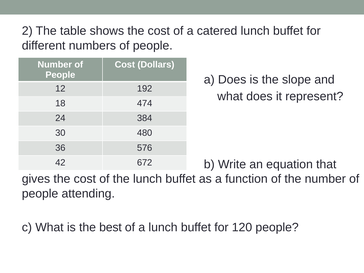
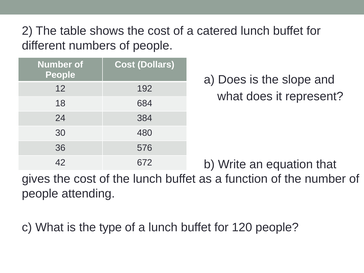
474: 474 -> 684 (145, 103)
best: best -> type (111, 227)
